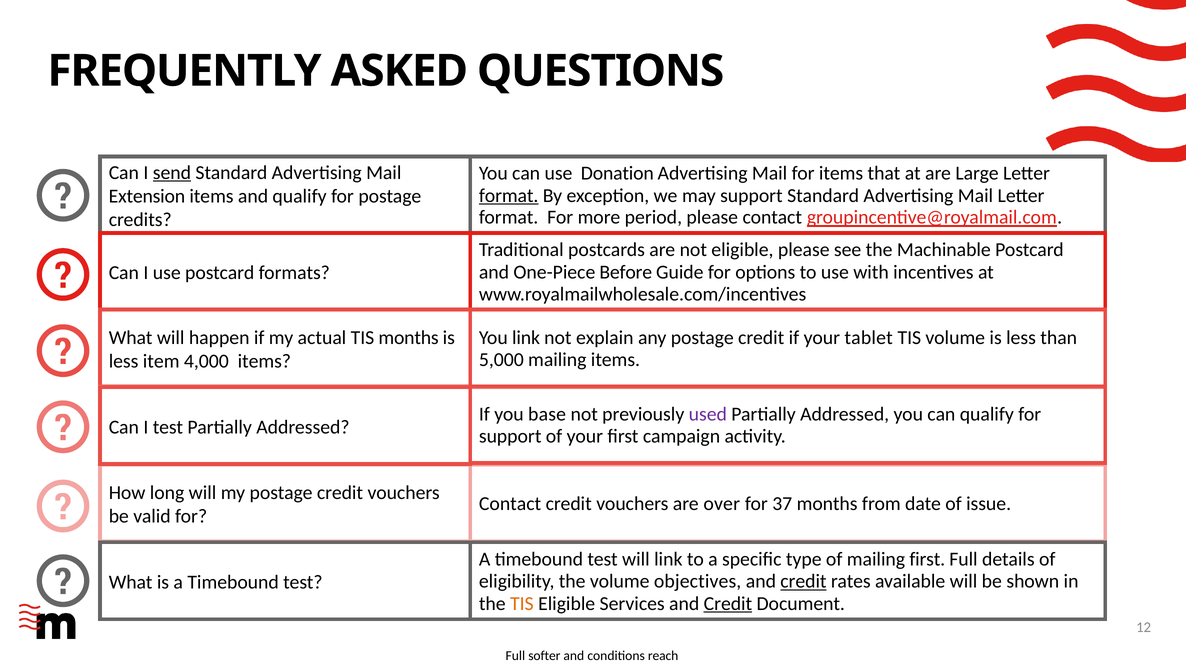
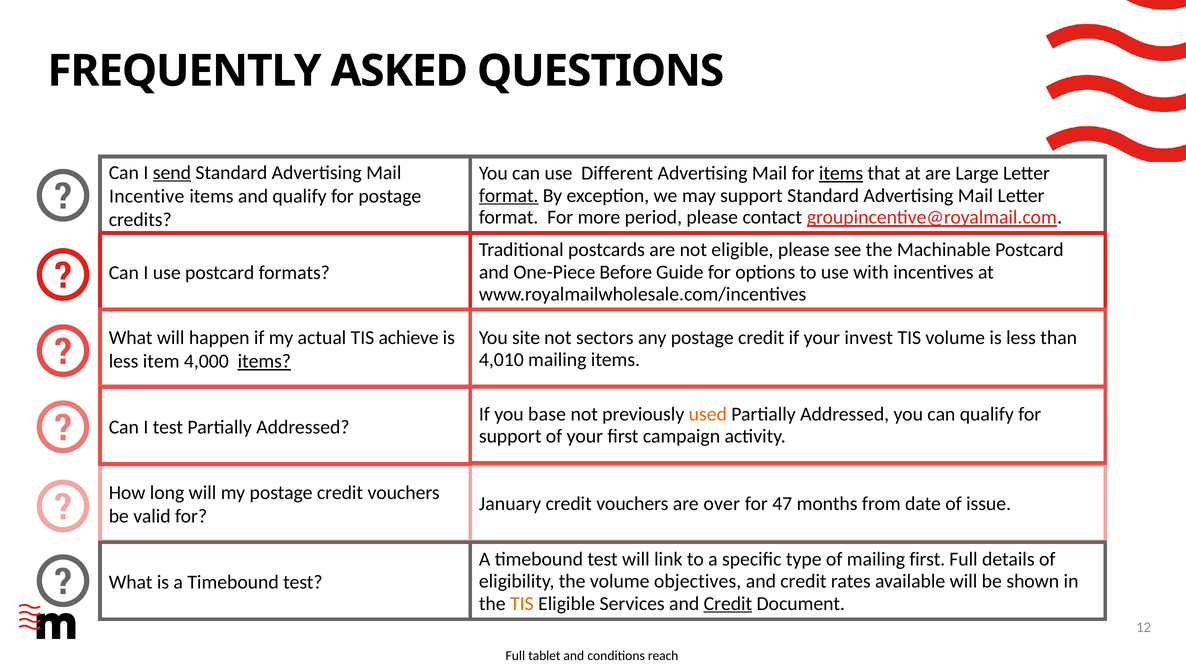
Donation: Donation -> Different (617, 173)
items underline: none -> present (841, 173)
Extension: Extension -> Incentive (147, 196)
TIS months: months -> achieve (409, 338)
You link: link -> site (526, 338)
explain: explain -> sectors (605, 338)
tablet: tablet -> invest (869, 338)
5,000: 5,000 -> 4,010 (501, 360)
items underline: none -> present (264, 361)
used colour: purple -> orange (708, 414)
Contact: Contact -> January (510, 504)
37: 37 -> 47 (782, 504)
credit underline: present -> none (803, 582)
softer: softer -> tablet (544, 656)
